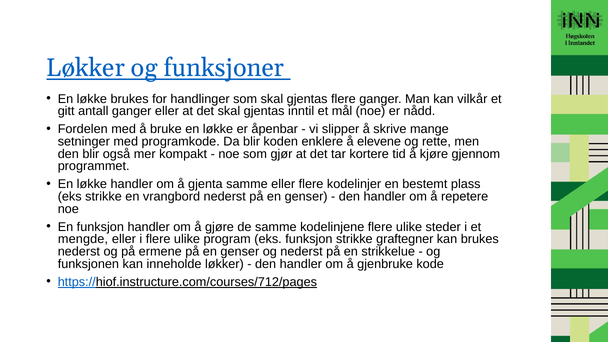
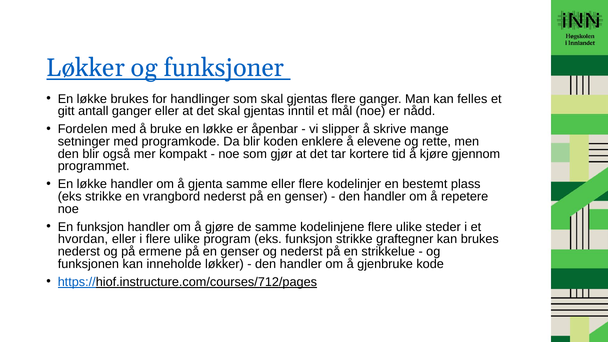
vilkår: vilkår -> felles (472, 99)
mengde: mengde -> hvordan (83, 239)
